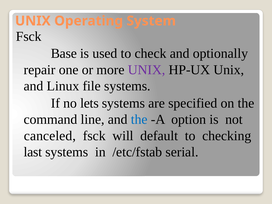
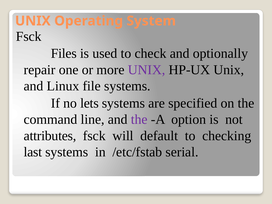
Base: Base -> Files (64, 53)
the colour: blue -> purple (139, 119)
canceled: canceled -> attributes (50, 136)
